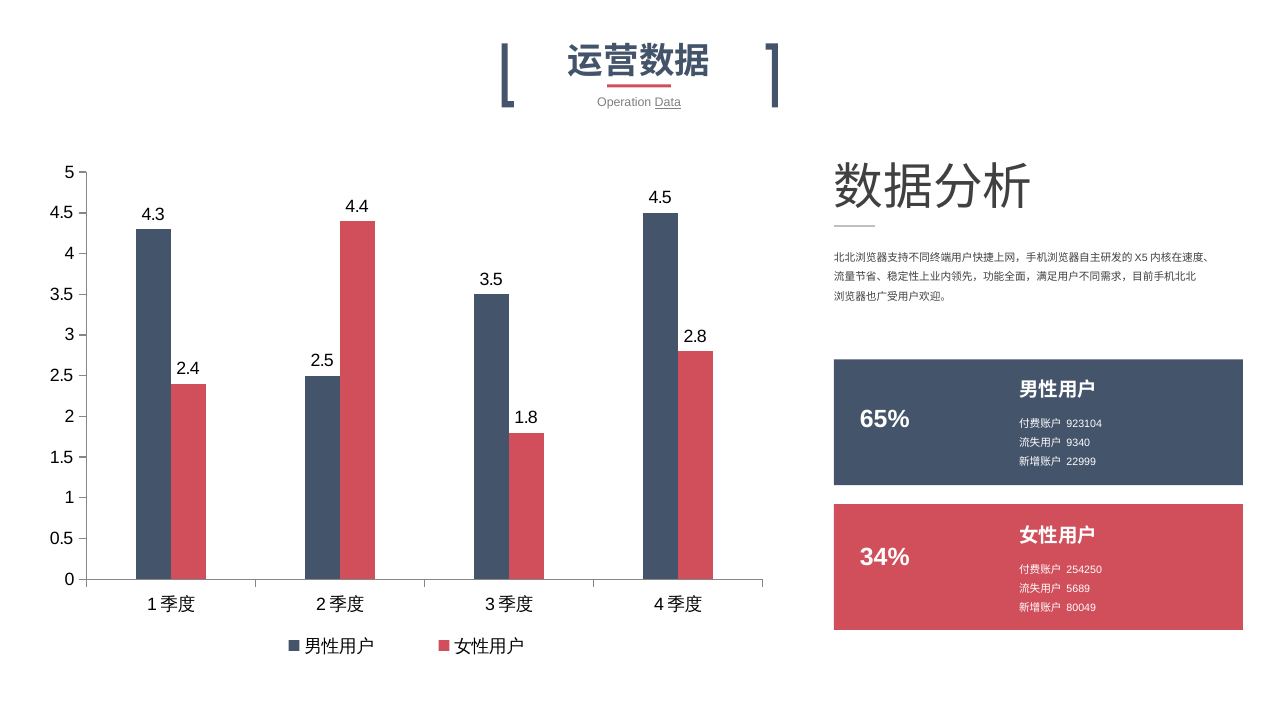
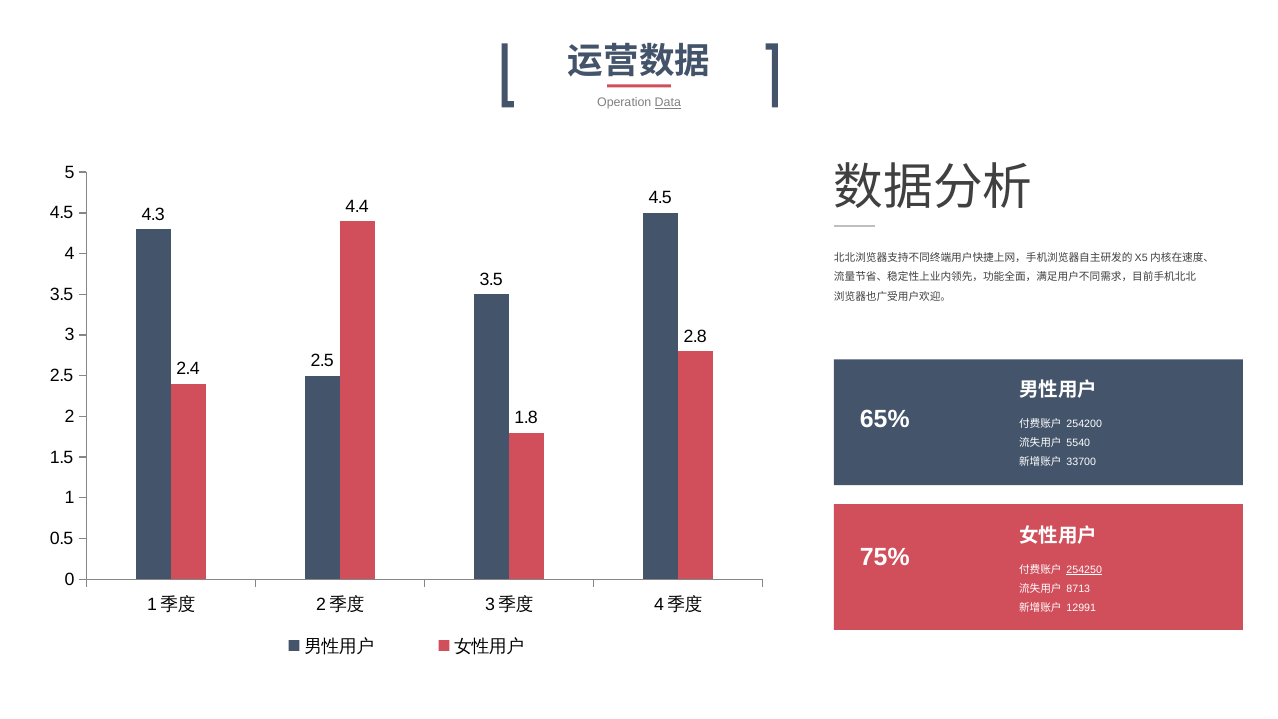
923104: 923104 -> 254200 (1084, 424)
9340: 9340 -> 5540 (1078, 443)
22999: 22999 -> 33700 (1081, 462)
34%: 34% -> 75% (885, 558)
254250 underline: none -> present (1084, 570)
5689: 5689 -> 8713 (1078, 589)
80049: 80049 -> 12991 (1081, 608)
